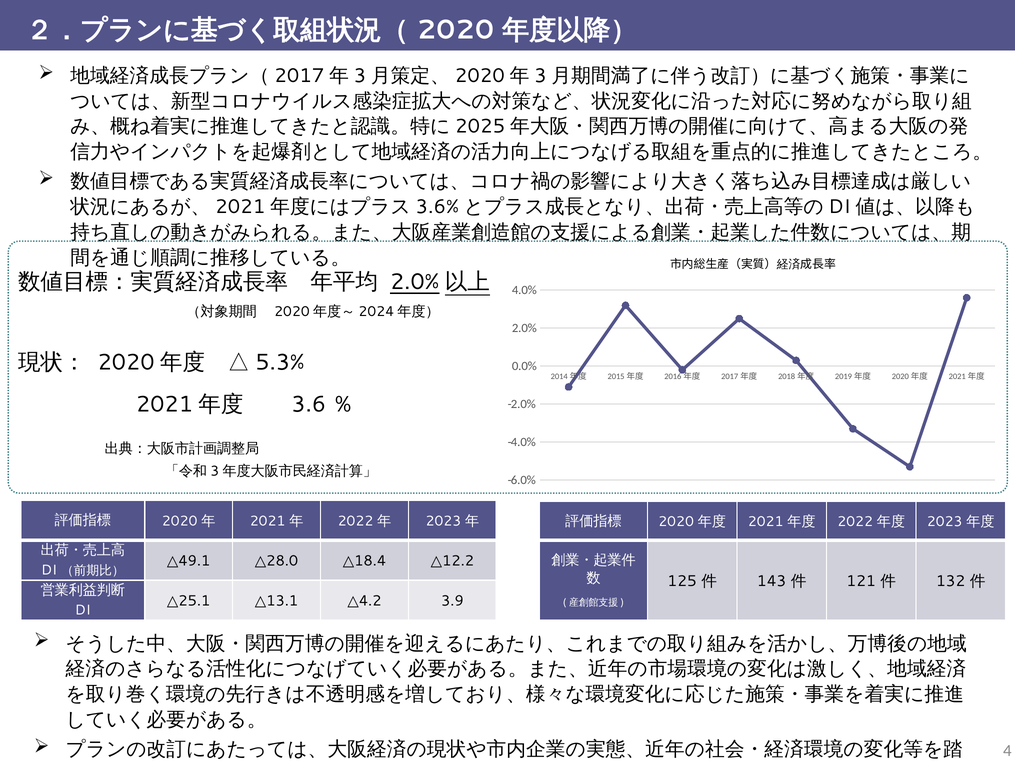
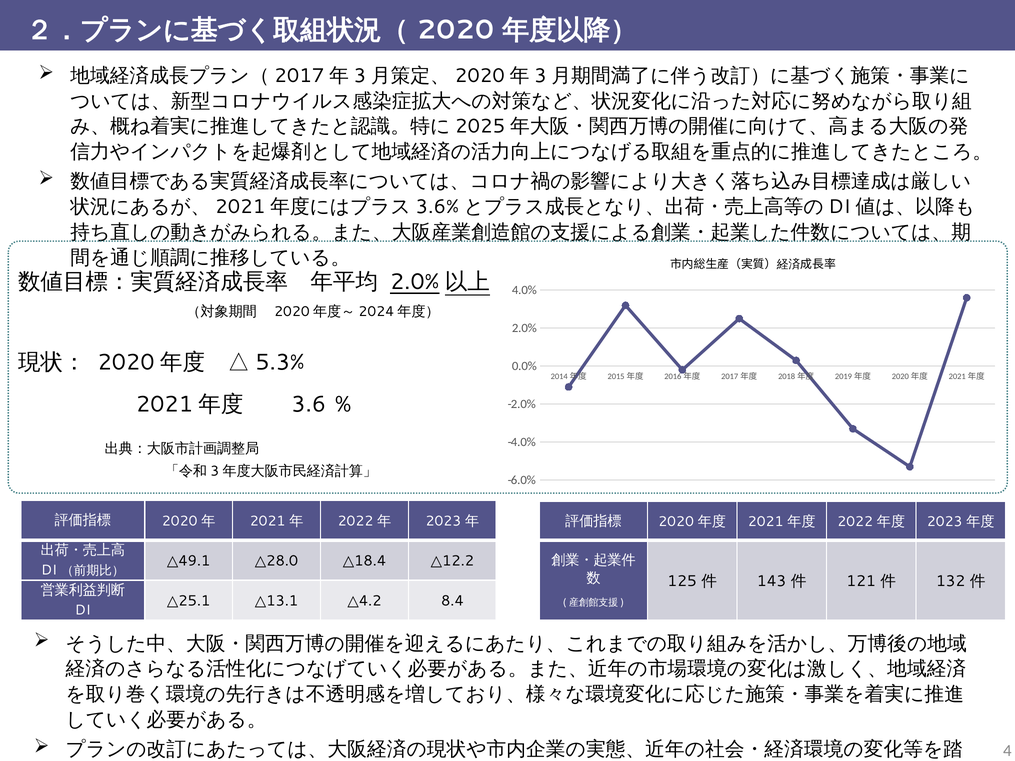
3.9: 3.9 -> 8.4 (452, 601)
